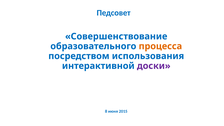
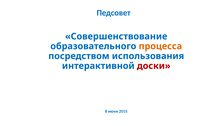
доски colour: purple -> red (154, 66)
